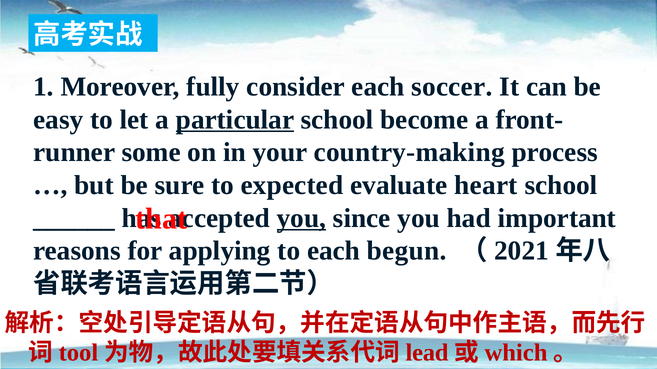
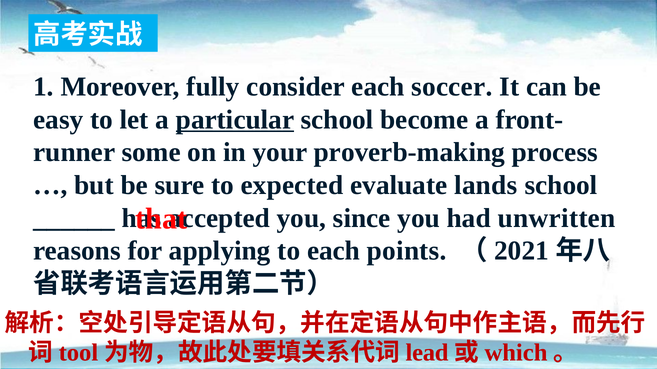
country-making: country-making -> proverb-making (409, 153)
heart: heart -> lands (486, 185)
you underline: present -> none (301, 218)
important: important -> unwritten (557, 218)
begun: begun -> points (407, 251)
